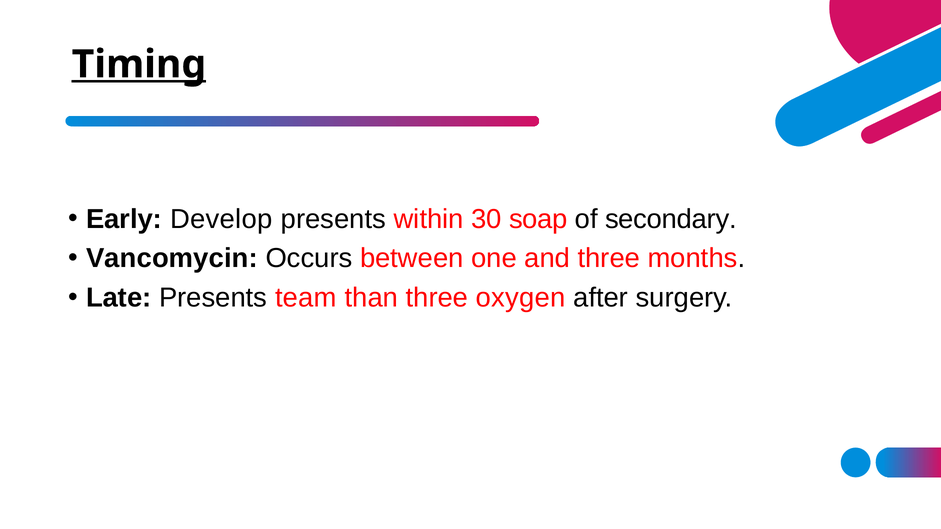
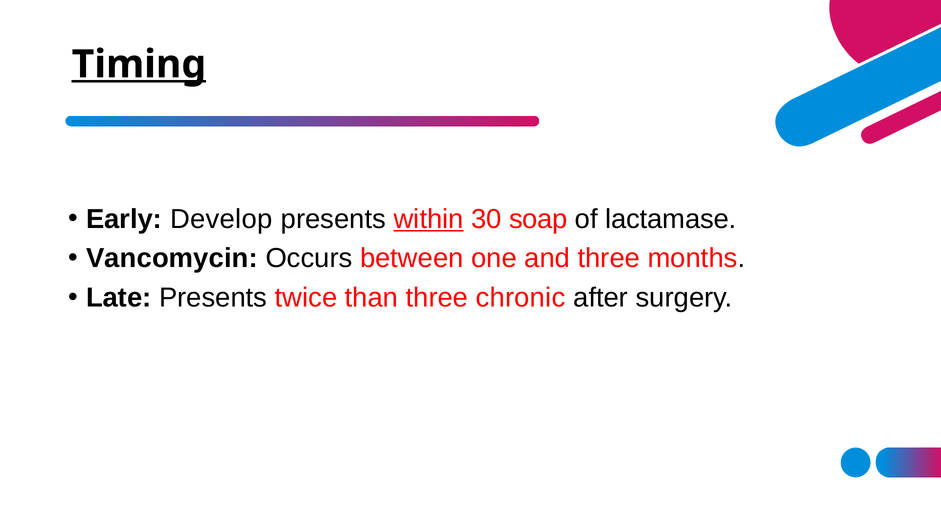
within underline: none -> present (429, 219)
secondary: secondary -> lactamase (671, 219)
team: team -> twice (306, 298)
oxygen: oxygen -> chronic (521, 298)
